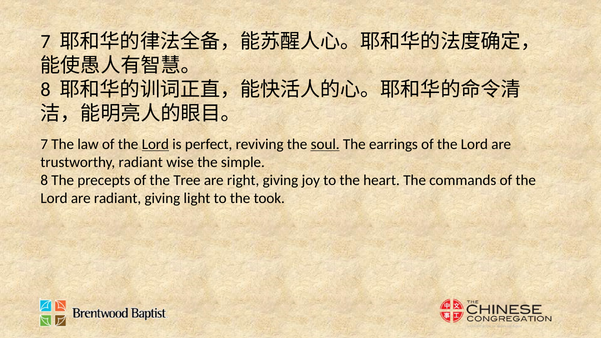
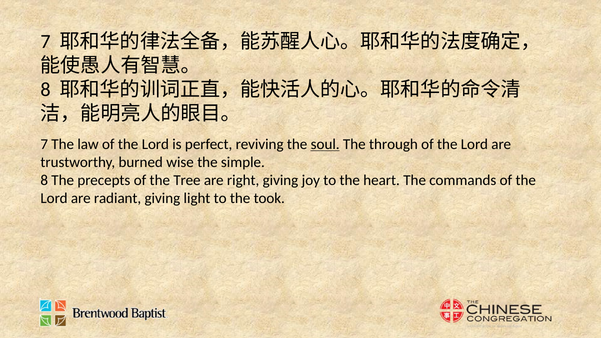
Lord underline: present -> none (155, 144)
earrings: earrings -> through (393, 144)
trustworthy radiant: radiant -> burned (141, 162)
